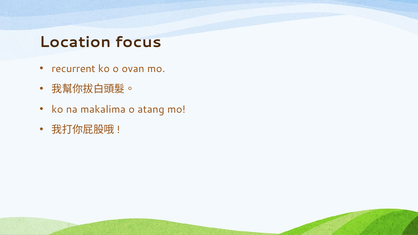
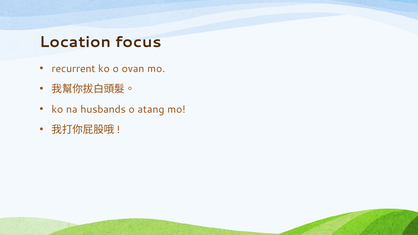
makalima: makalima -> husbands (103, 109)
